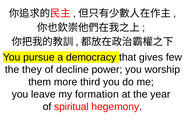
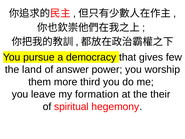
they: they -> land (32, 69)
decline: decline -> answer (73, 69)
year: year -> their (160, 94)
